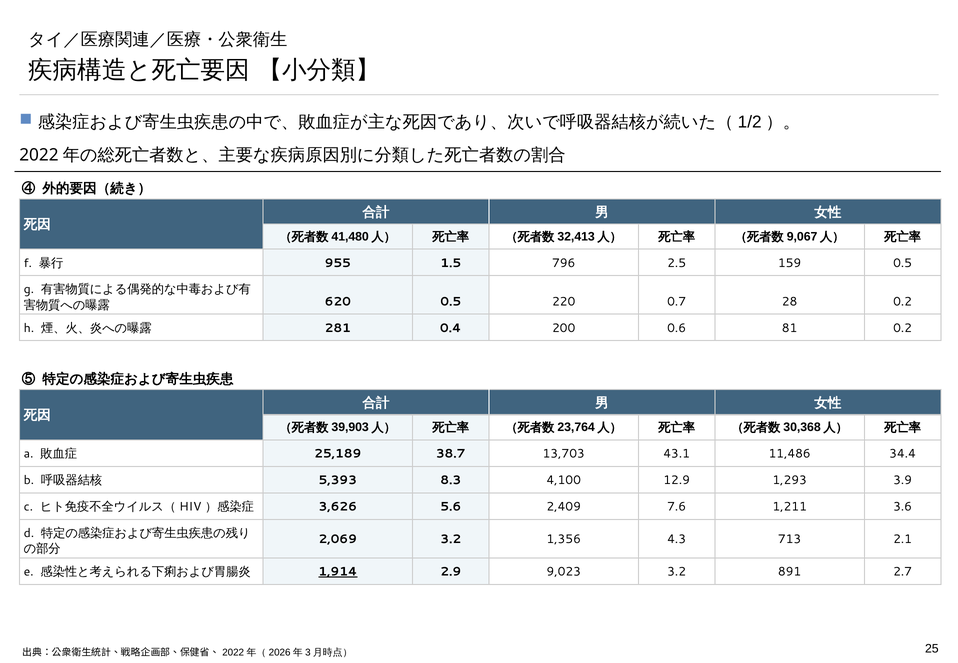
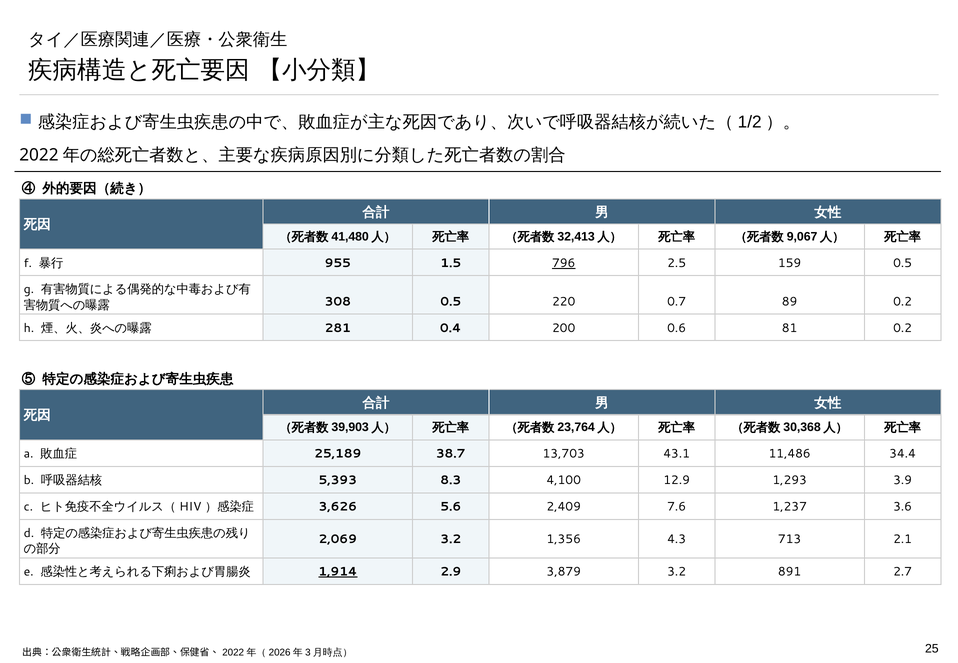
796 underline: none -> present (564, 263)
620: 620 -> 308 (338, 302)
28: 28 -> 89 (790, 302)
1,211: 1,211 -> 1,237 (790, 507)
9,023: 9,023 -> 3,879 (564, 572)
